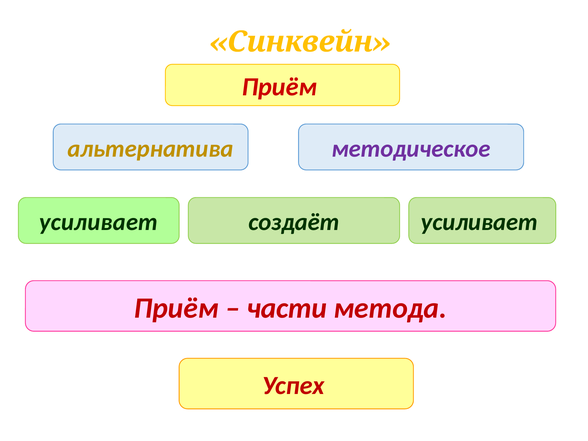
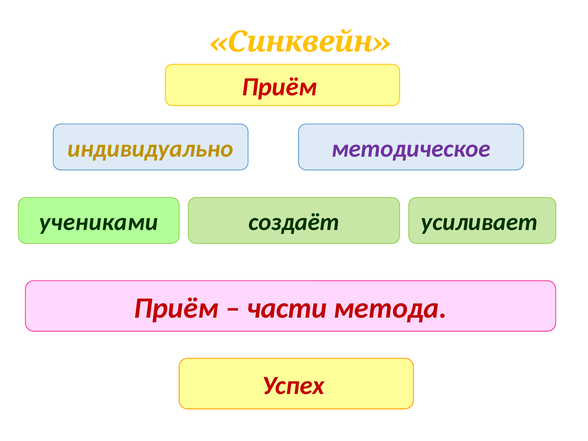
альтернатива: альтернатива -> индивидуально (150, 149)
усиливает: усиливает -> учениками (99, 222)
